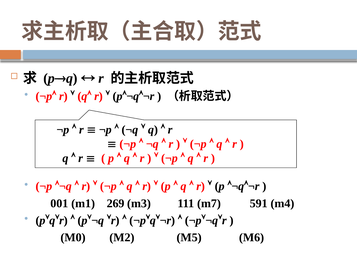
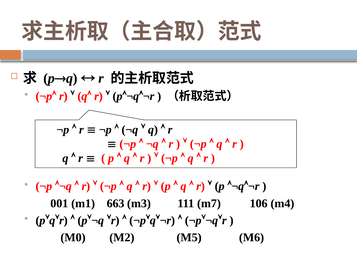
269: 269 -> 663 (116, 203)
591: 591 -> 106 (259, 203)
